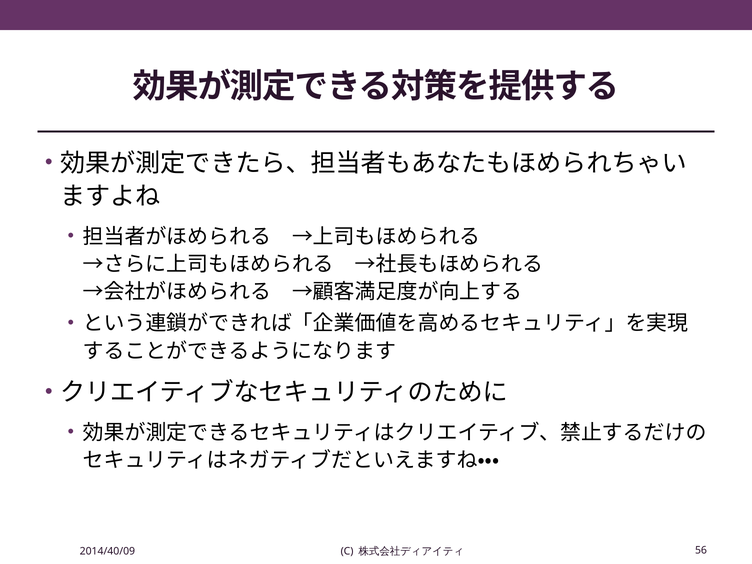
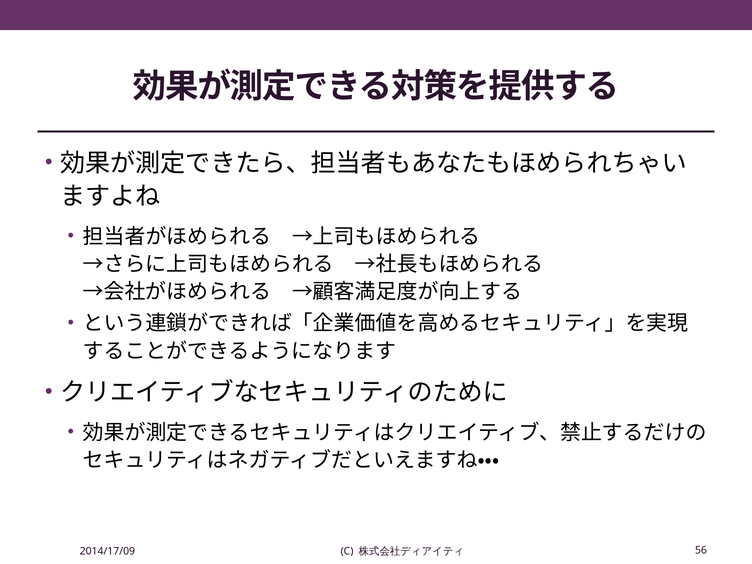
2014/40/09: 2014/40/09 -> 2014/17/09 (107, 551)
